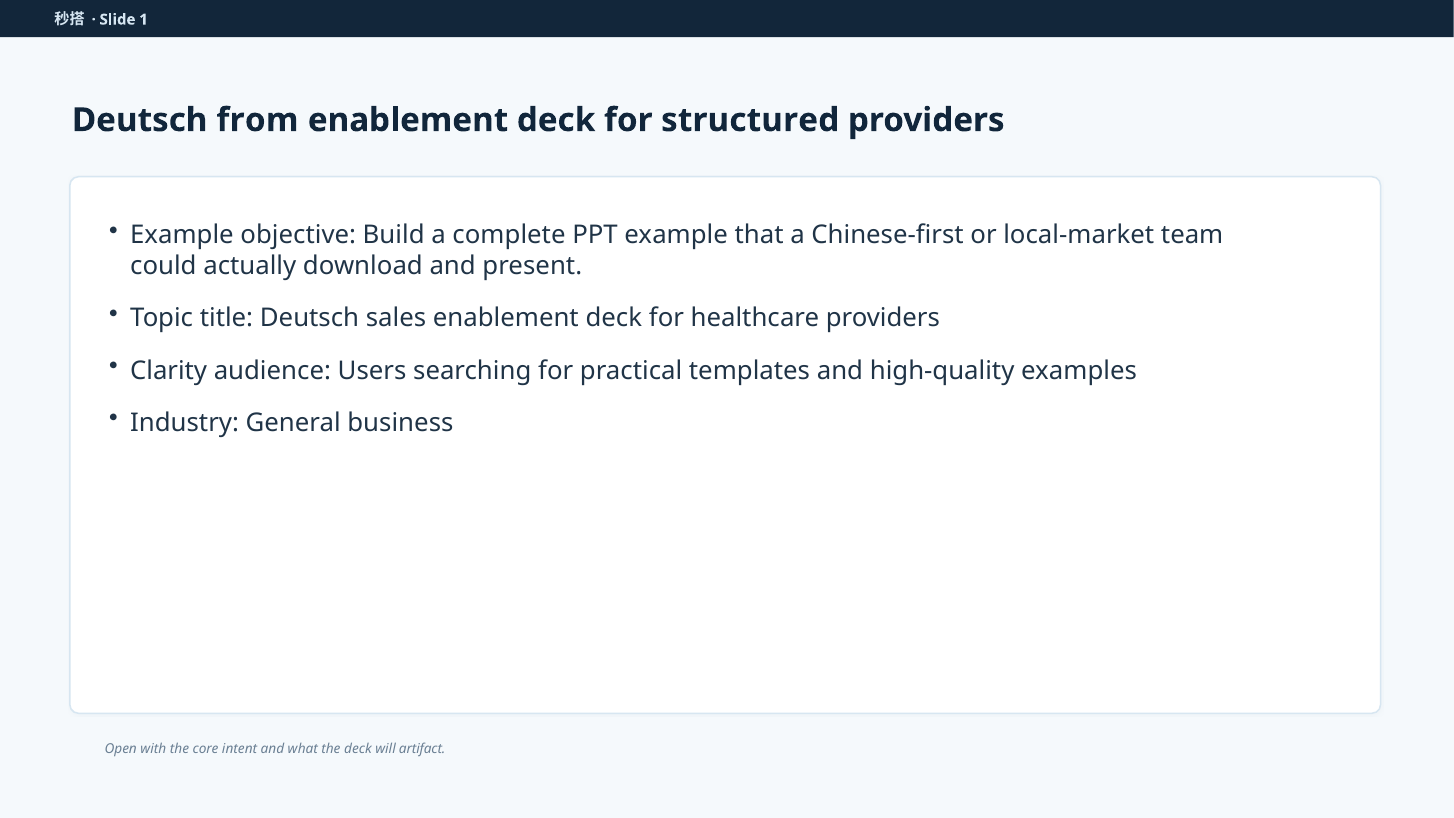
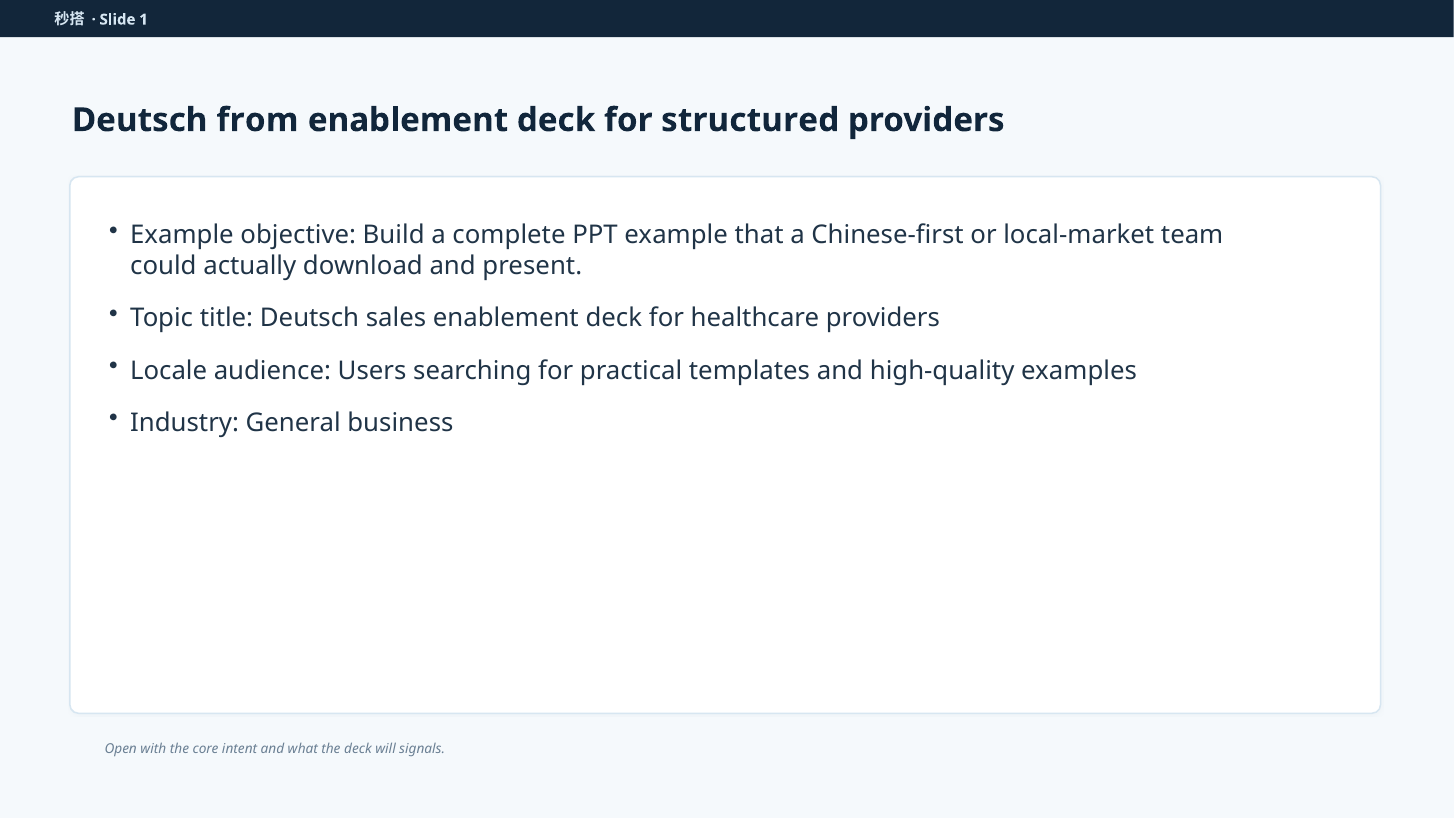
Clarity: Clarity -> Locale (169, 370)
artifact: artifact -> signals (422, 749)
